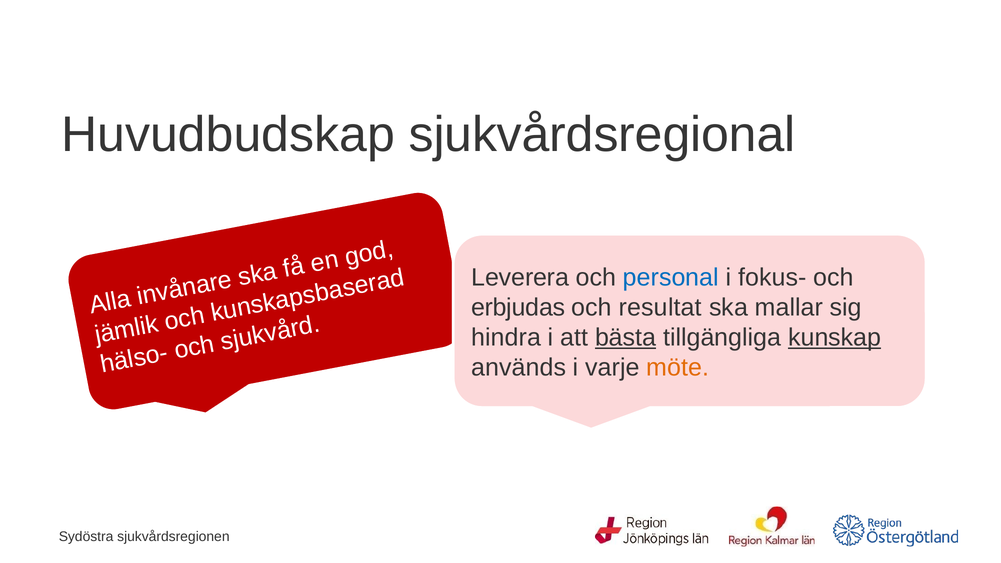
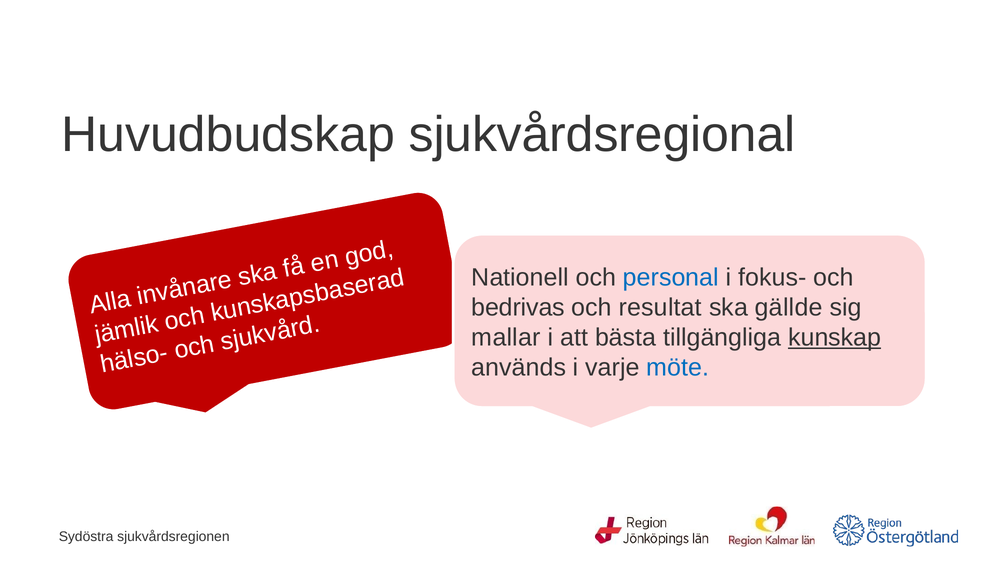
Leverera: Leverera -> Nationell (520, 278)
erbjudas: erbjudas -> bedrivas (518, 308)
mallar: mallar -> gällde (789, 308)
hindra: hindra -> mallar (506, 338)
bästa underline: present -> none (626, 338)
möte colour: orange -> blue (678, 368)
